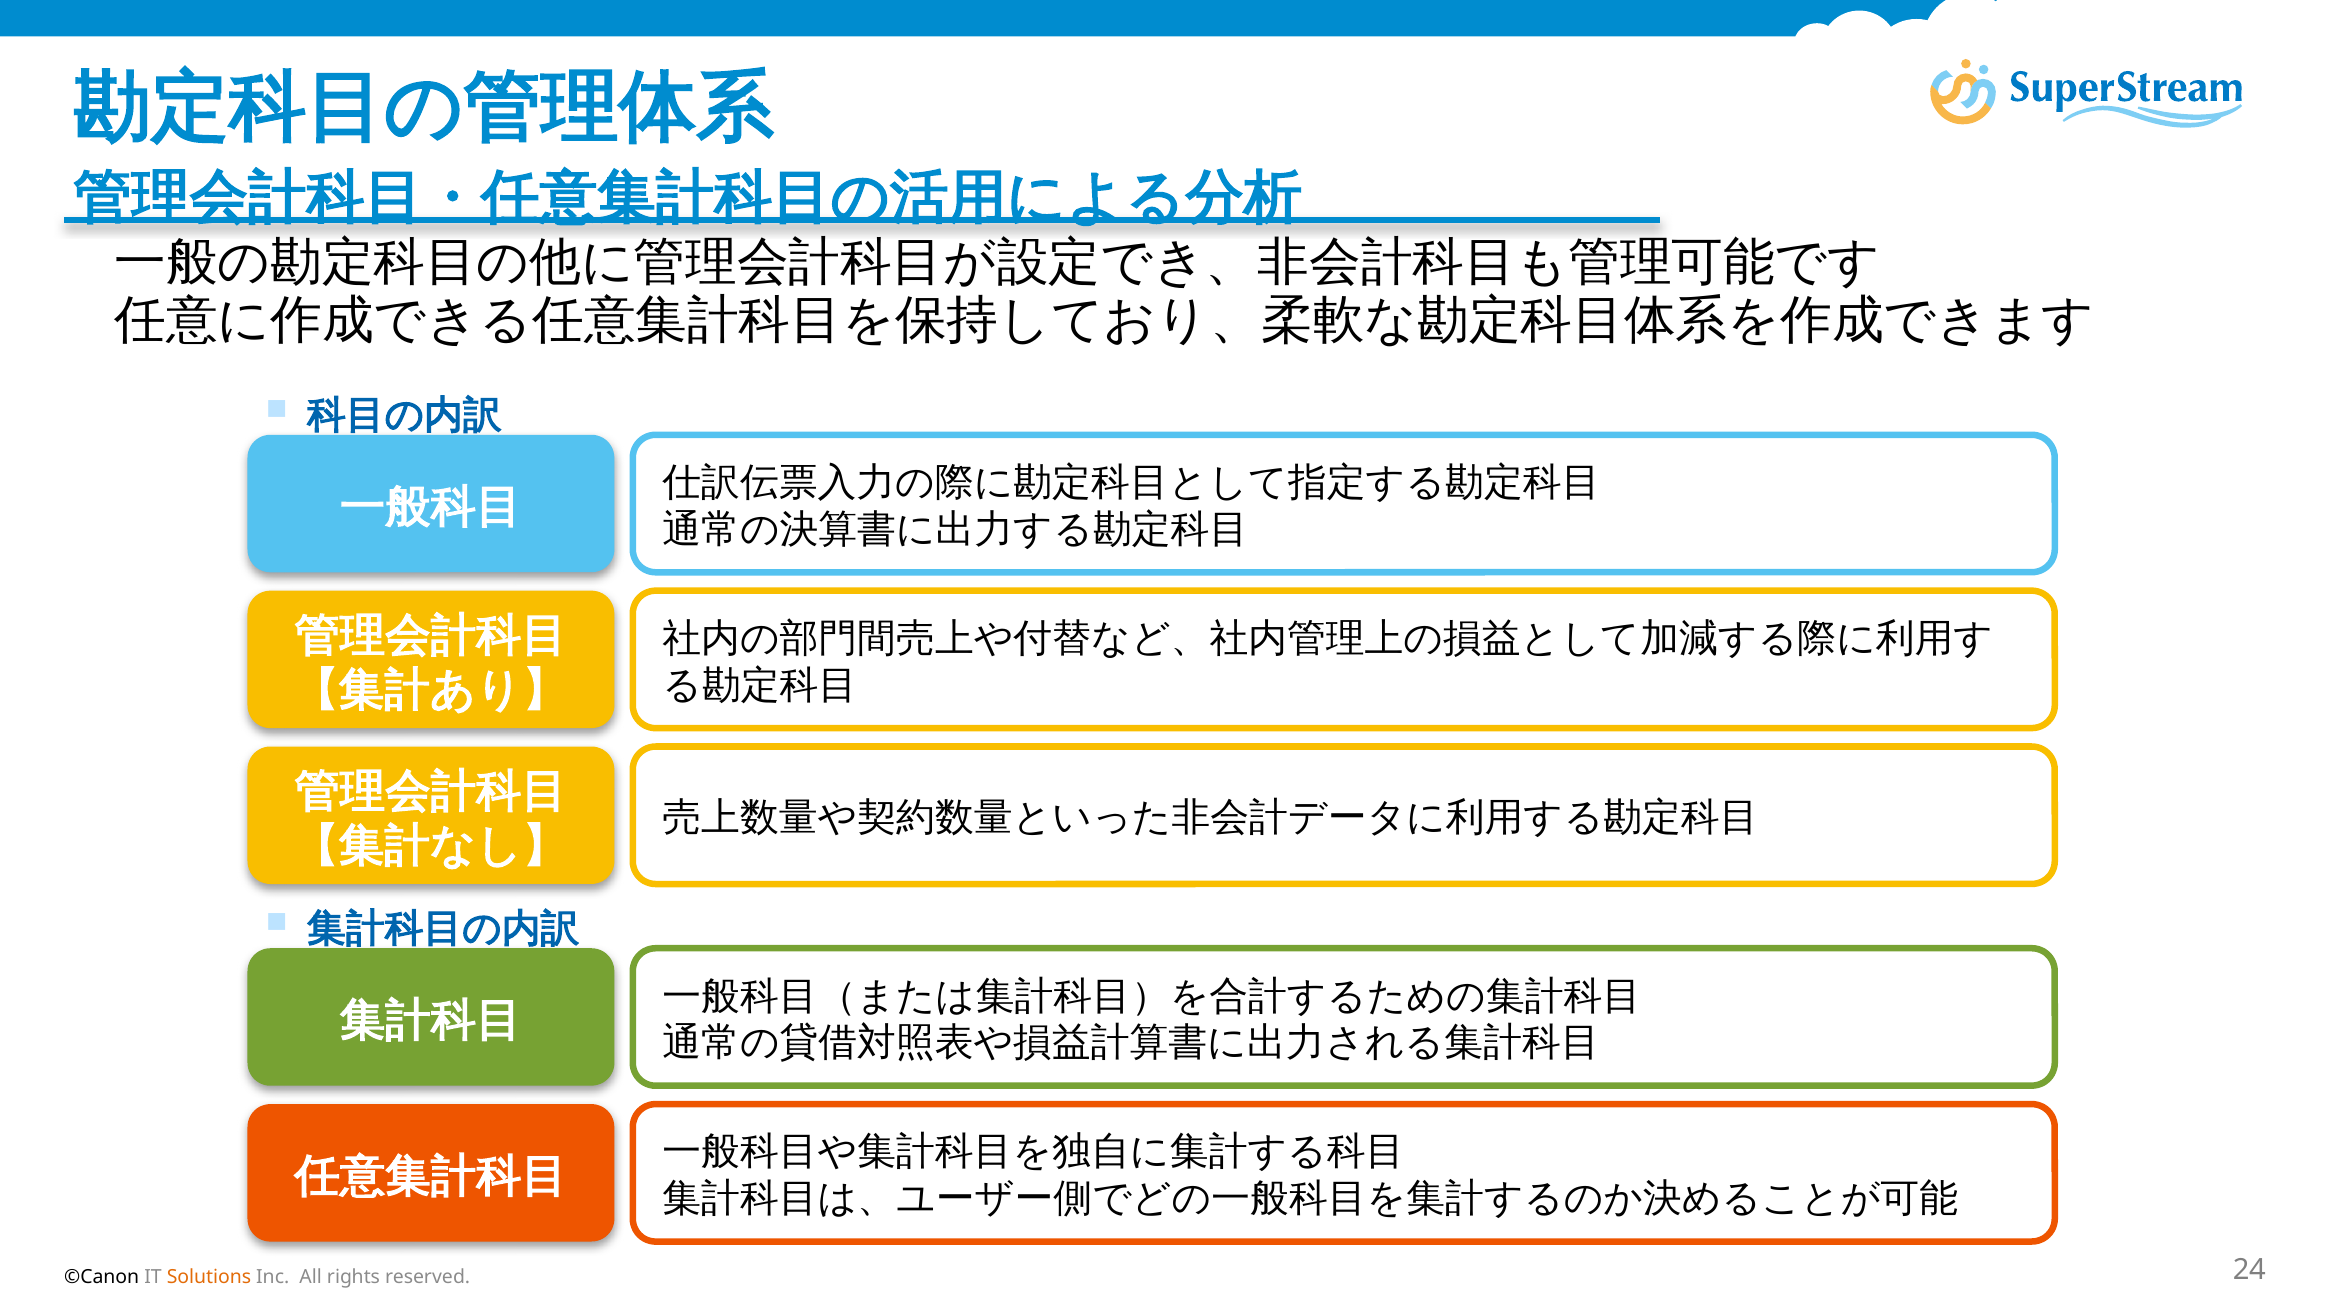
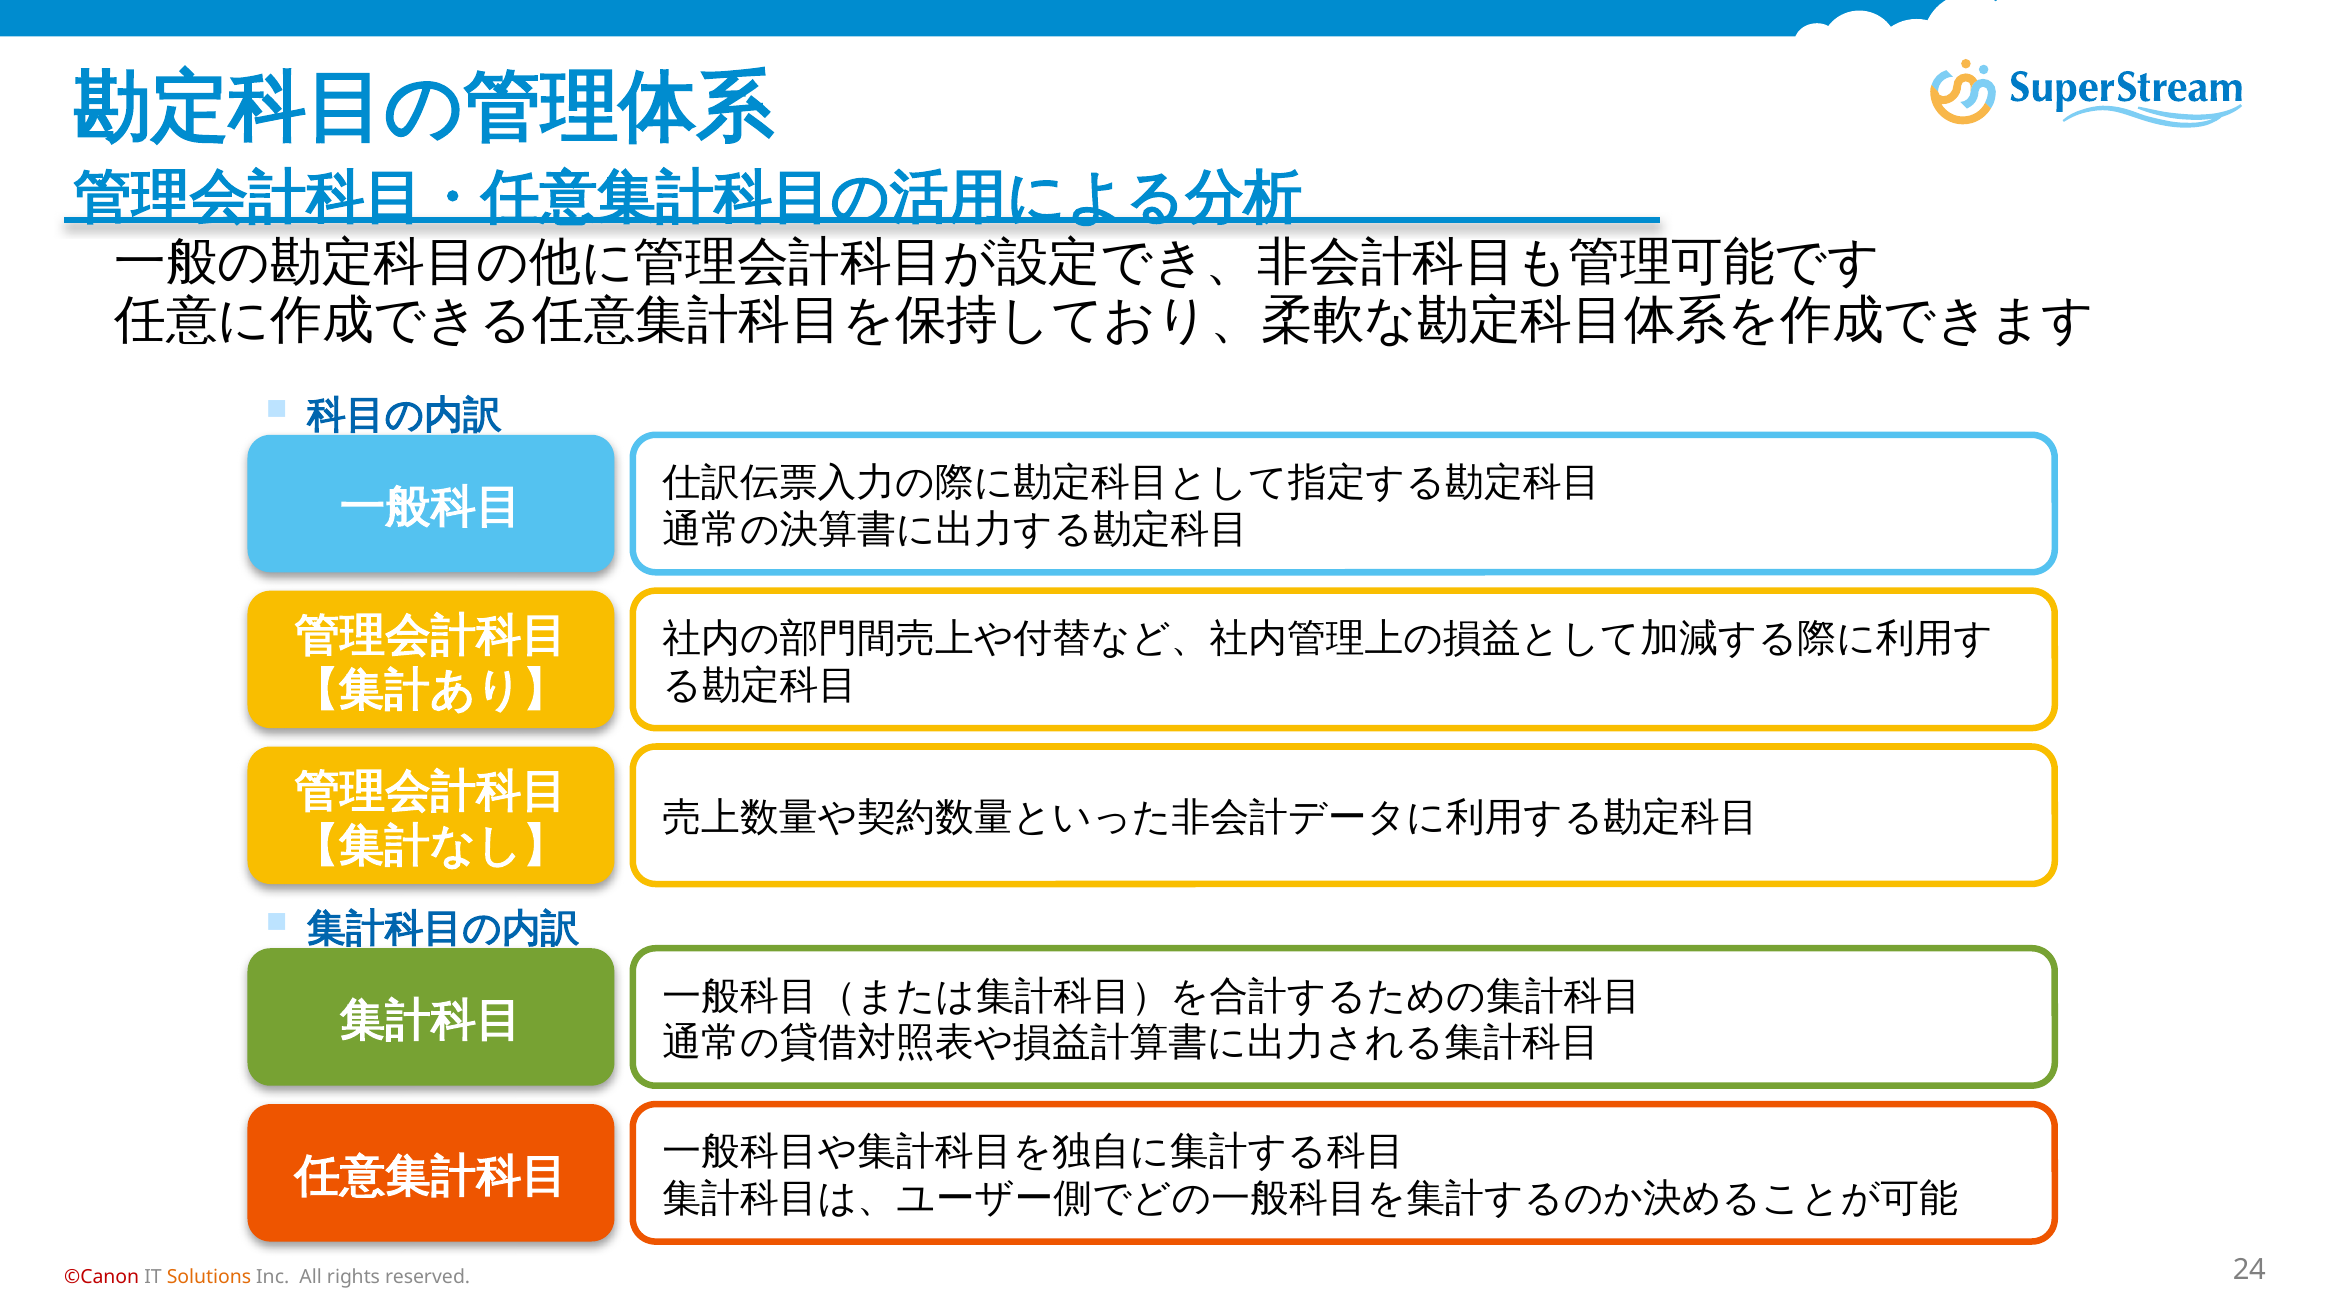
©Canon colour: black -> red (102, 1278)
